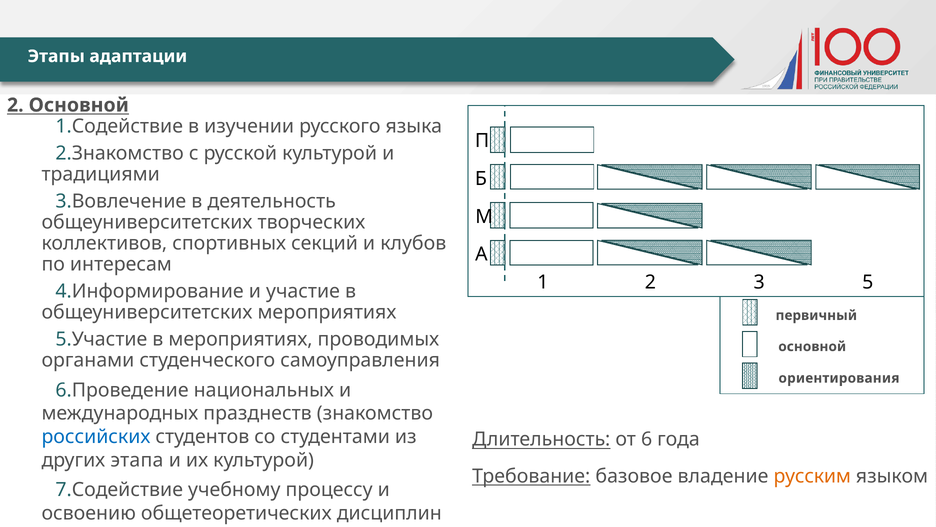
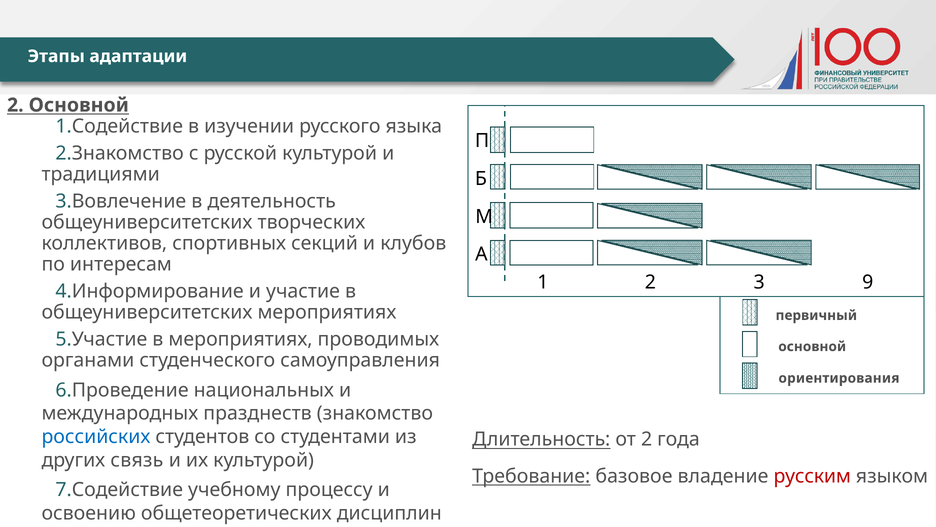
5: 5 -> 9 (868, 282)
от 6: 6 -> 2 (647, 439)
этапа: этапа -> связь (137, 460)
русским colour: orange -> red (812, 476)
